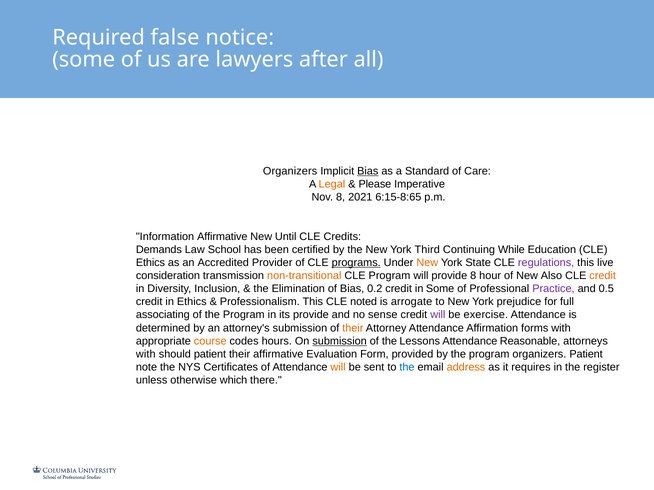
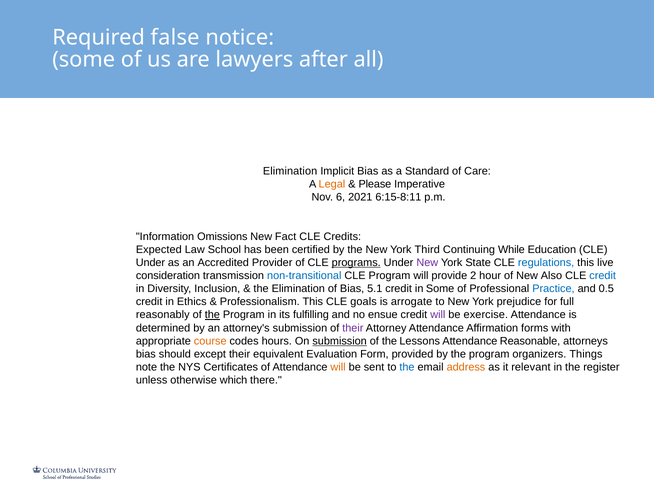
Organizers: Organizers -> Elimination (290, 171)
Bias underline: present -> none (368, 171)
Nov 8: 8 -> 6 (341, 197)
6:15-8:65: 6:15-8:65 -> 6:15-8:11 (398, 197)
Information Affirmative: Affirmative -> Omissions (222, 237)
Until: Until -> Fact (286, 237)
Demands: Demands -> Expected (159, 250)
Ethics: Ethics -> Under (150, 263)
New colour: orange -> purple (427, 263)
regulations colour: purple -> blue (546, 263)
non-transitional colour: orange -> blue (304, 276)
provide 8: 8 -> 2 (473, 276)
credit colour: orange -> blue (603, 276)
0.2: 0.2 -> 5.1 (375, 289)
Practice colour: purple -> blue (553, 289)
noted: noted -> goals (364, 302)
associating: associating -> reasonably (163, 315)
the underline: none -> present (212, 315)
its provide: provide -> fulfilling (311, 315)
sense: sense -> ensue (383, 315)
their colour: orange -> purple (353, 328)
with: with -> bias (146, 354)
should patient: patient -> except (210, 354)
their affirmative: affirmative -> equivalent (278, 354)
organizers Patient: Patient -> Things (586, 354)
requires: requires -> relevant (531, 367)
